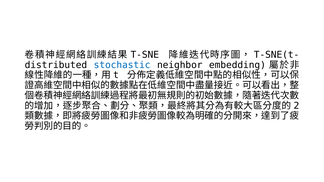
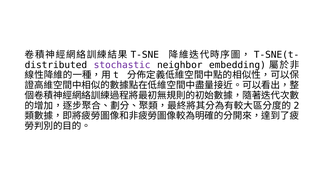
stochastic colour: blue -> purple (122, 65)
